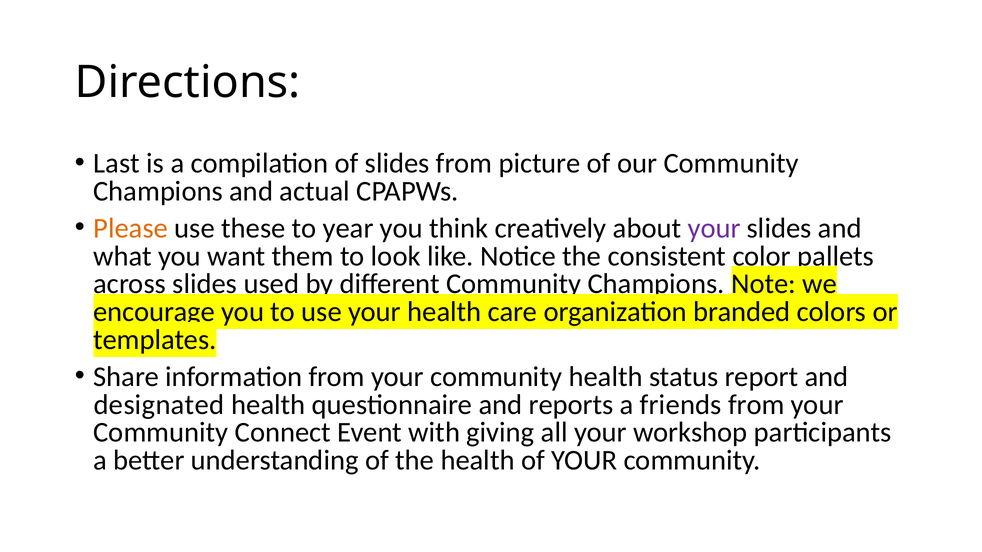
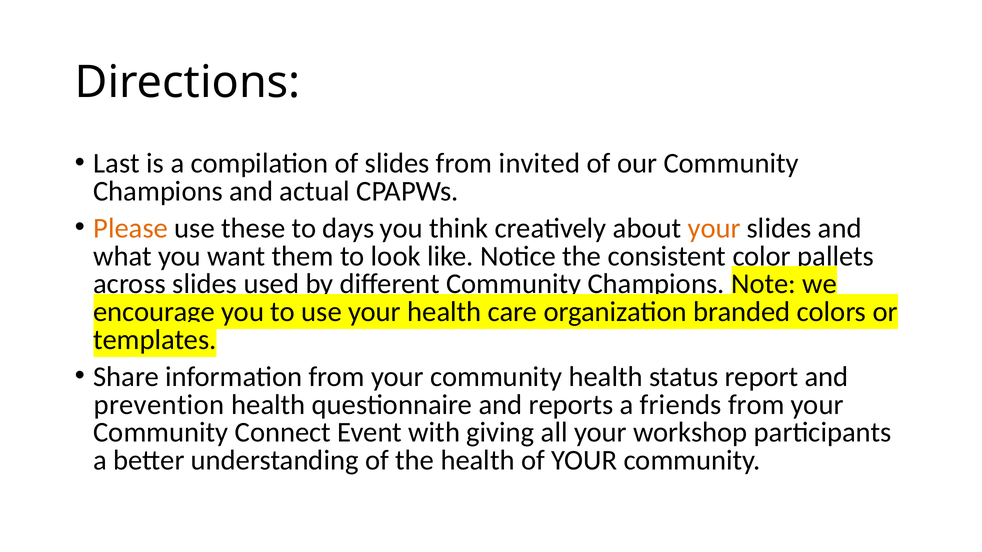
picture: picture -> invited (539, 164)
year: year -> days (348, 228)
your colour: purple -> orange (714, 228)
designated: designated -> prevention (159, 405)
